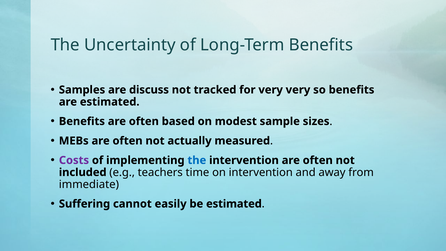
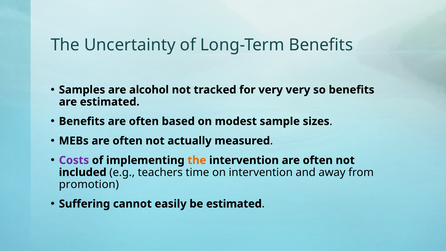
discuss: discuss -> alcohol (149, 90)
the colour: blue -> orange (197, 160)
immediate: immediate -> promotion (89, 184)
